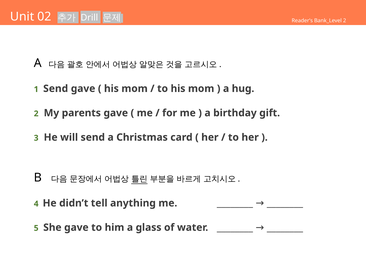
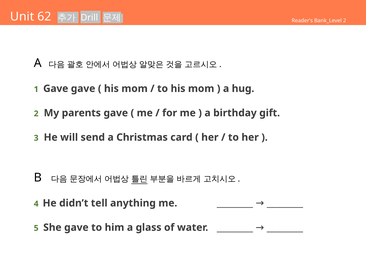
02: 02 -> 62 (44, 17)
1 Send: Send -> Gave (56, 89)
